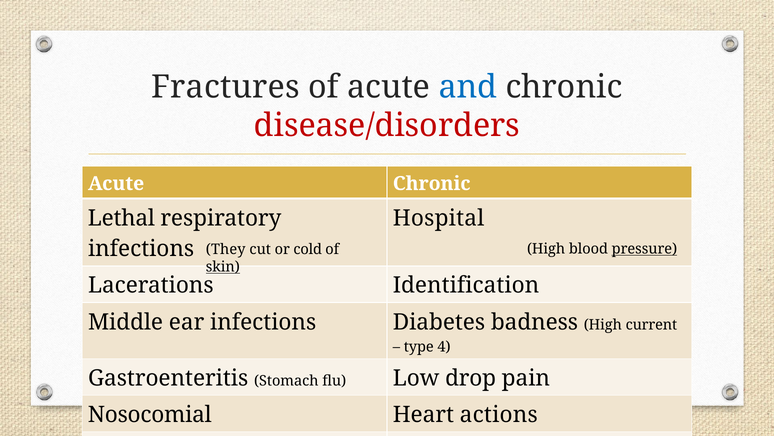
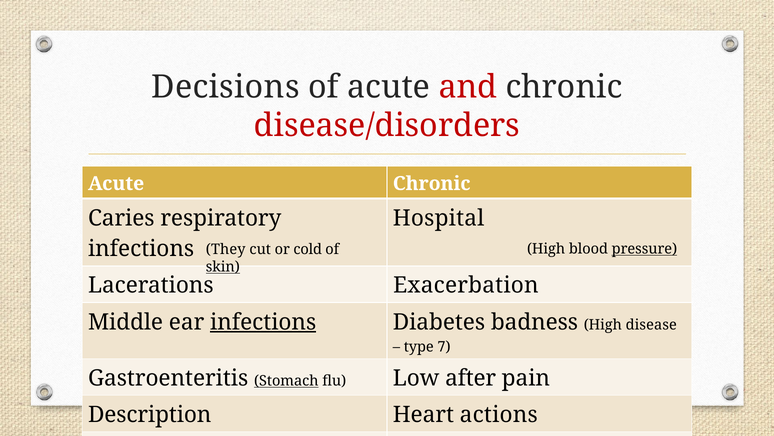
Fractures: Fractures -> Decisions (225, 87)
and colour: blue -> red (468, 87)
Lethal: Lethal -> Caries (121, 218)
Identification: Identification -> Exacerbation (466, 285)
infections underline: none -> present (263, 322)
current: current -> disease (651, 324)
4: 4 -> 7 (444, 346)
Stomach underline: none -> present (286, 380)
drop: drop -> after (471, 378)
Nosocomial: Nosocomial -> Description (150, 414)
